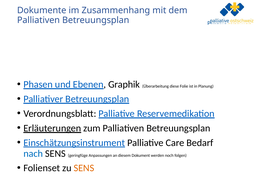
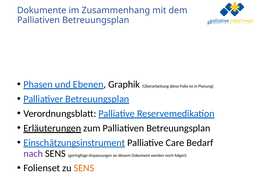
nach colour: blue -> purple (33, 153)
